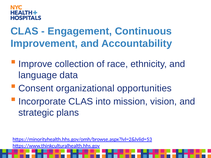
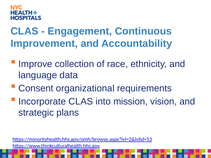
opportunities: opportunities -> requirements (144, 88)
